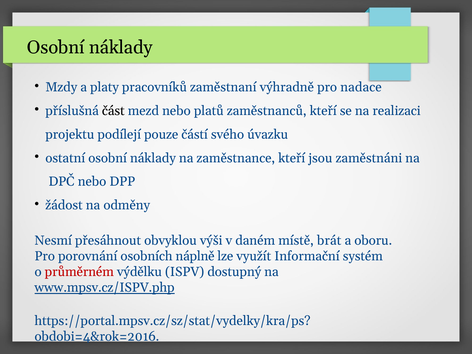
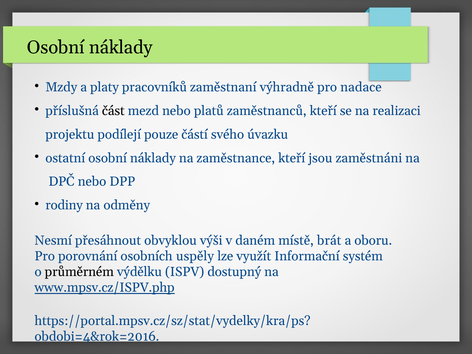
žádost: žádost -> rodiny (64, 205)
náplně: náplně -> uspěly (195, 256)
průměrném colour: red -> black (79, 272)
